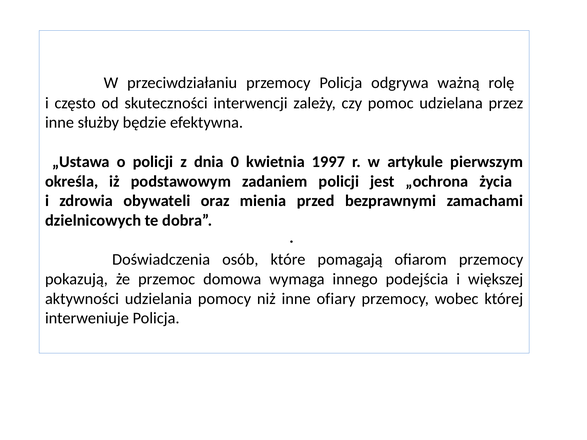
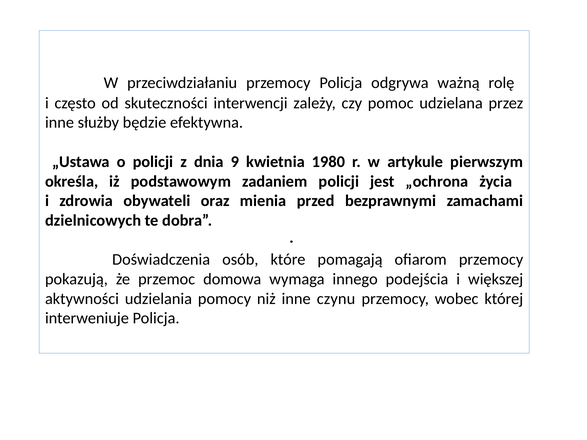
0: 0 -> 9 (235, 162)
1997: 1997 -> 1980 (328, 162)
ofiary: ofiary -> czynu (336, 299)
